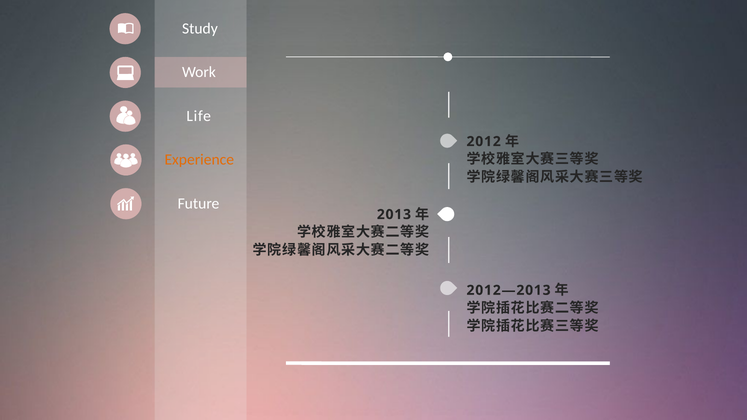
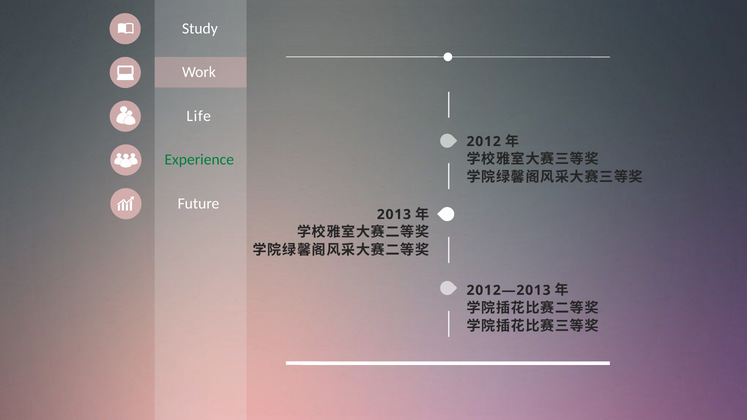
Experience colour: orange -> green (199, 160)
